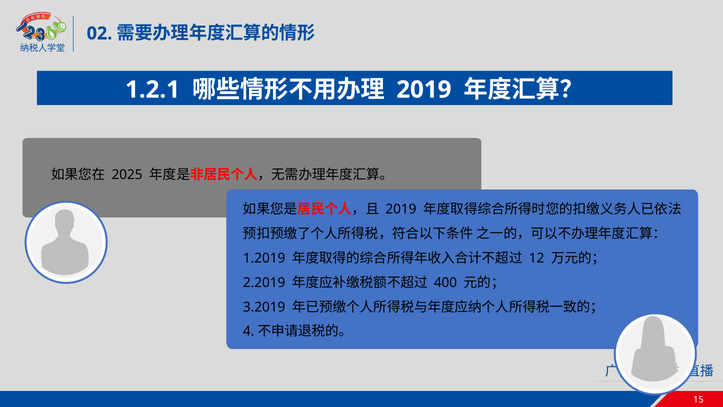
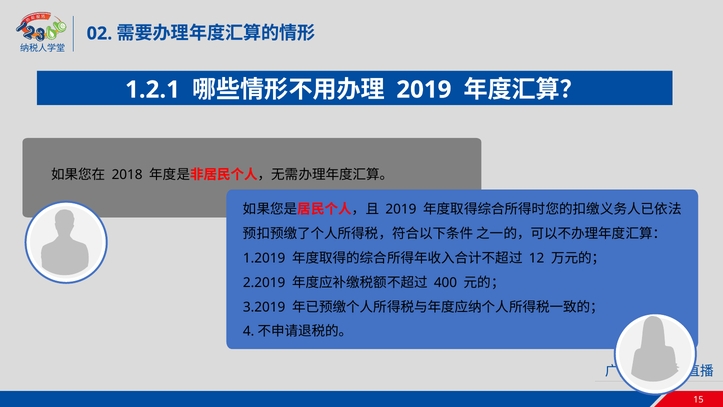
2025: 2025 -> 2018 (127, 174)
